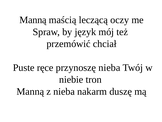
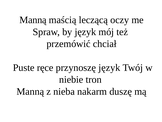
przynoszę nieba: nieba -> język (109, 67)
